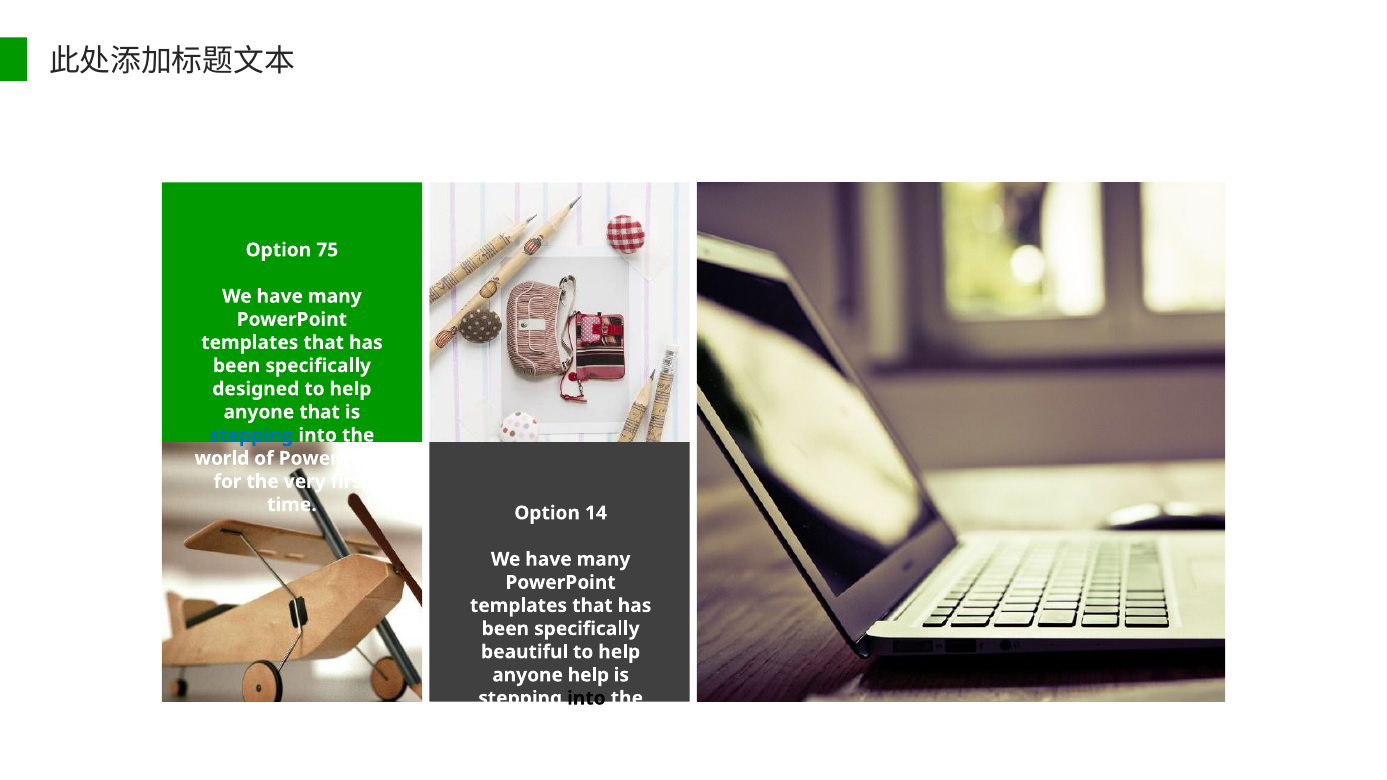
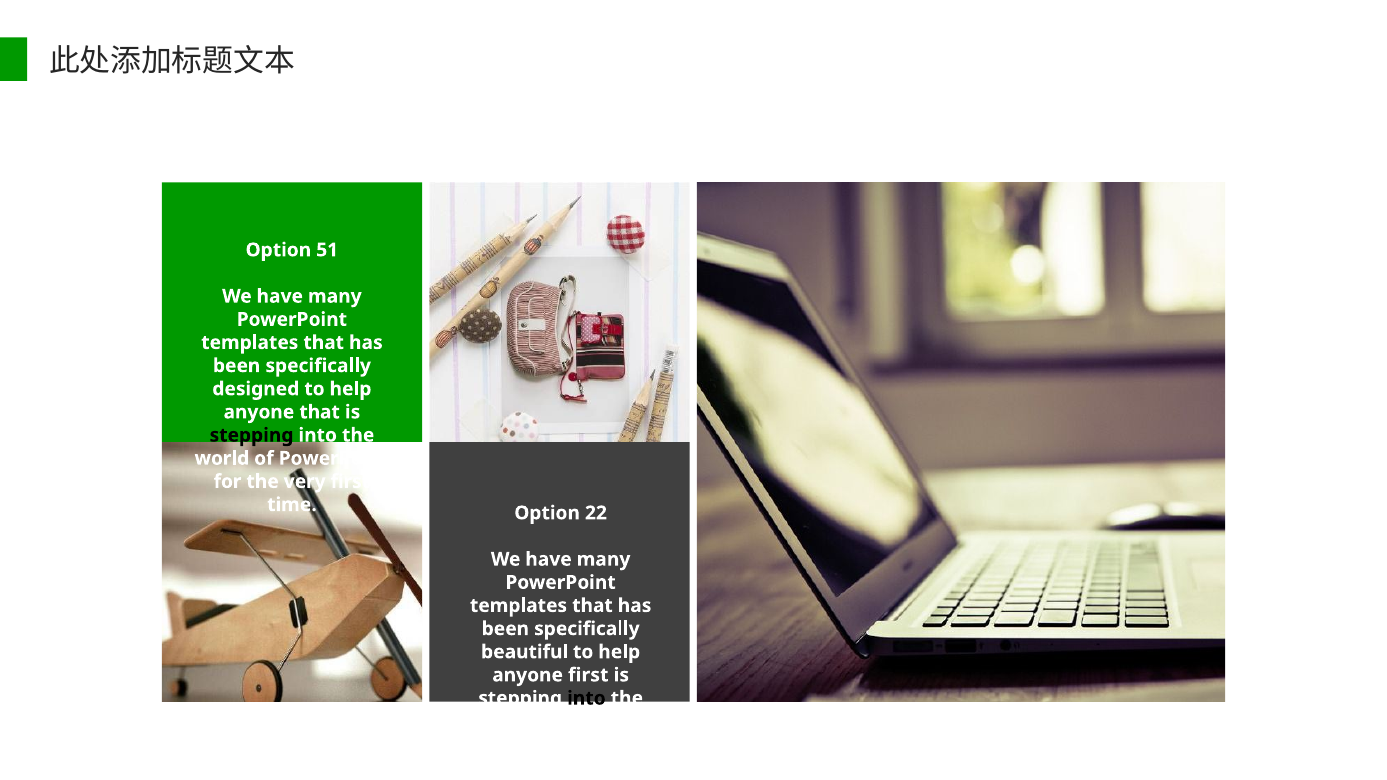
75: 75 -> 51 (327, 250)
stepping colour: blue -> black (252, 435)
14: 14 -> 22 (596, 513)
anyone help: help -> first (588, 675)
